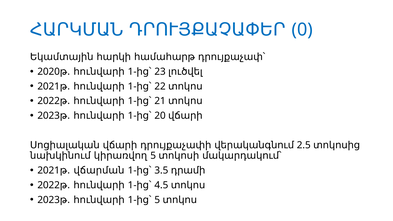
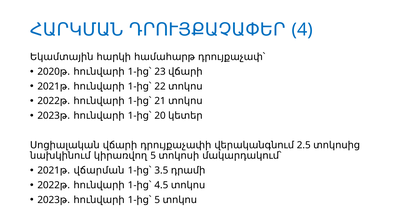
0: 0 -> 4 (302, 30)
23 լուծվել: լուծվել -> վճարի (185, 72)
20 վճարի: վճարի -> կետեր (185, 116)
